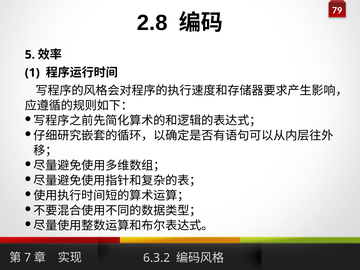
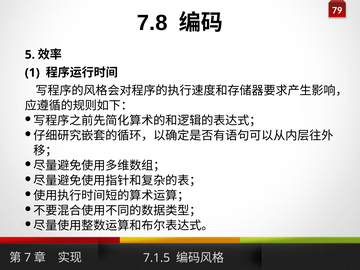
2.8: 2.8 -> 7.8 (152, 23)
6.3.2: 6.3.2 -> 7.1.5 (157, 258)
